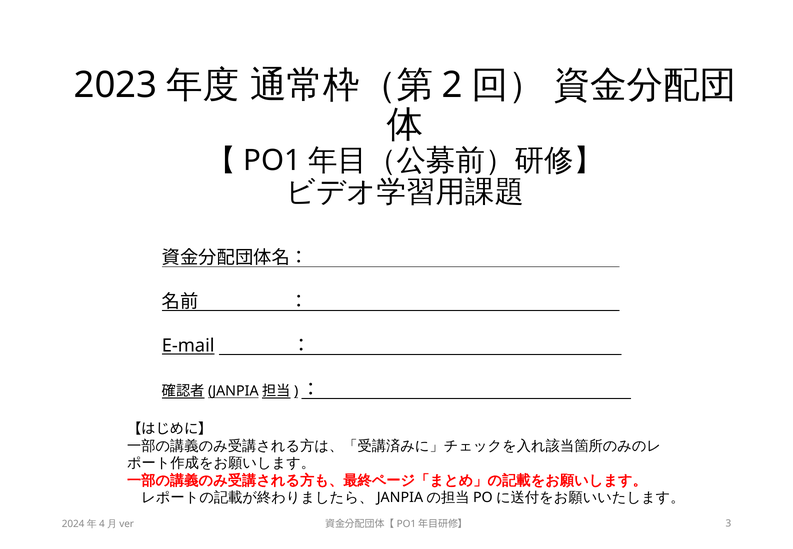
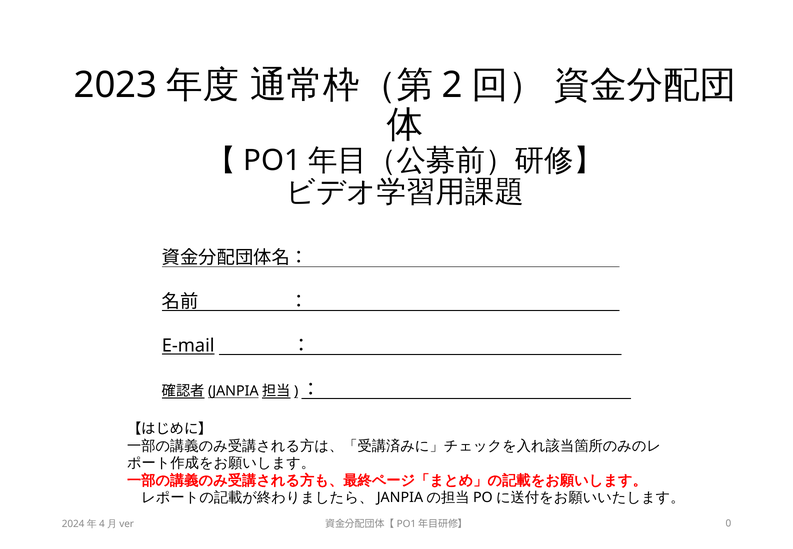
3: 3 -> 0 (728, 523)
